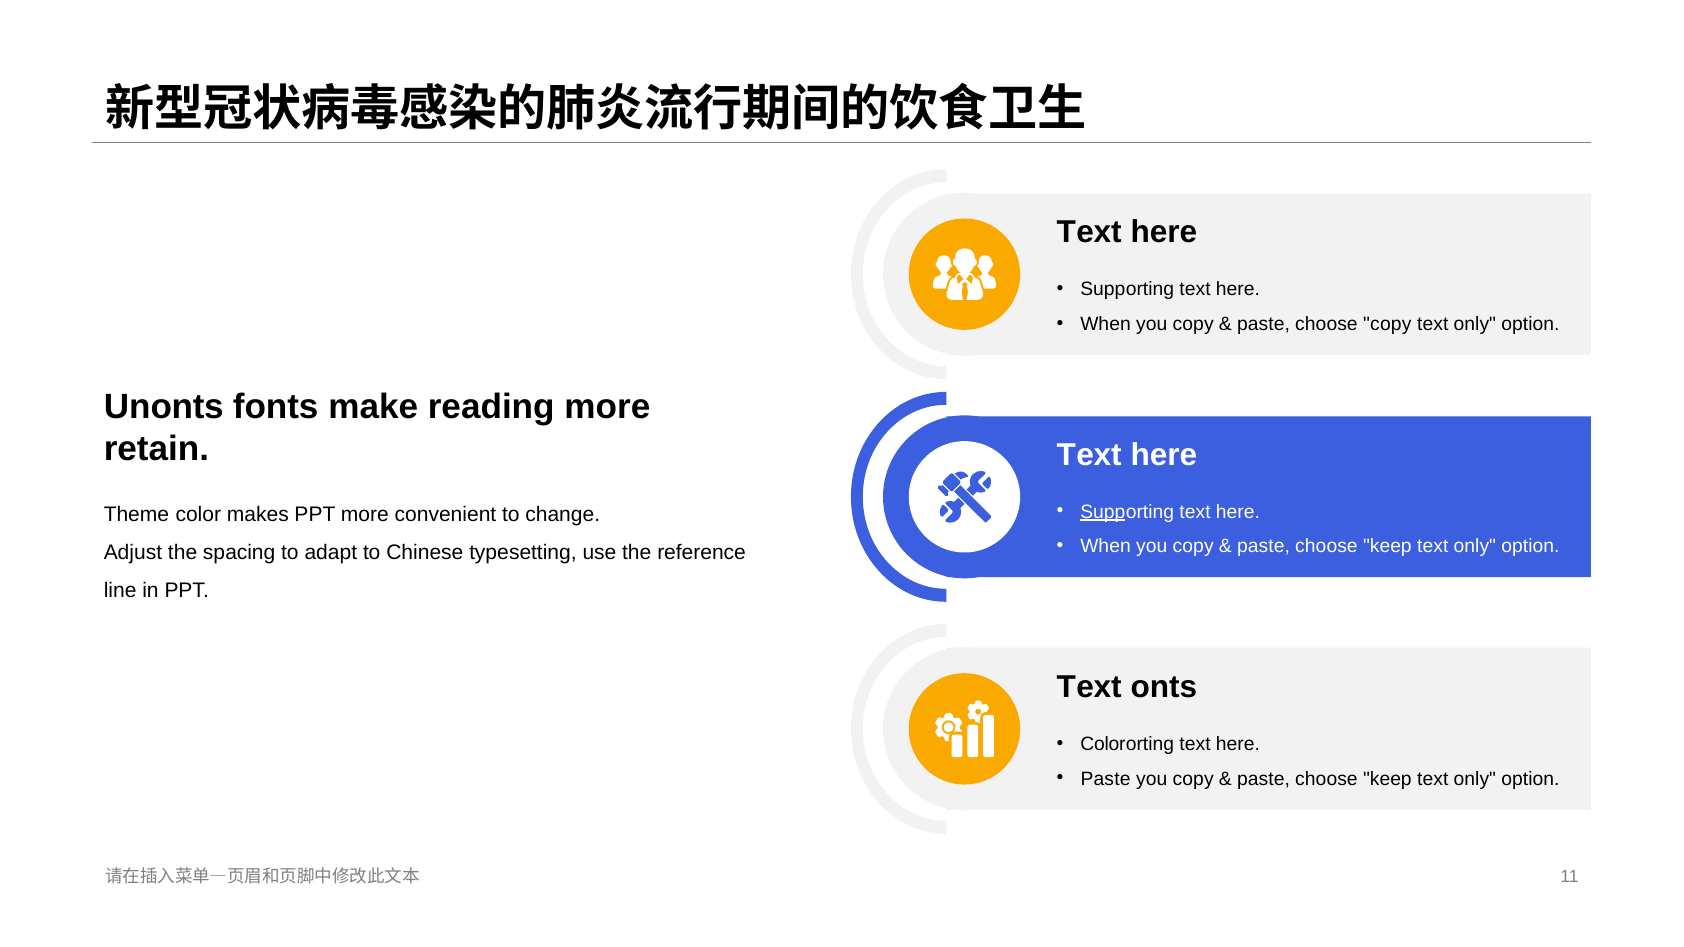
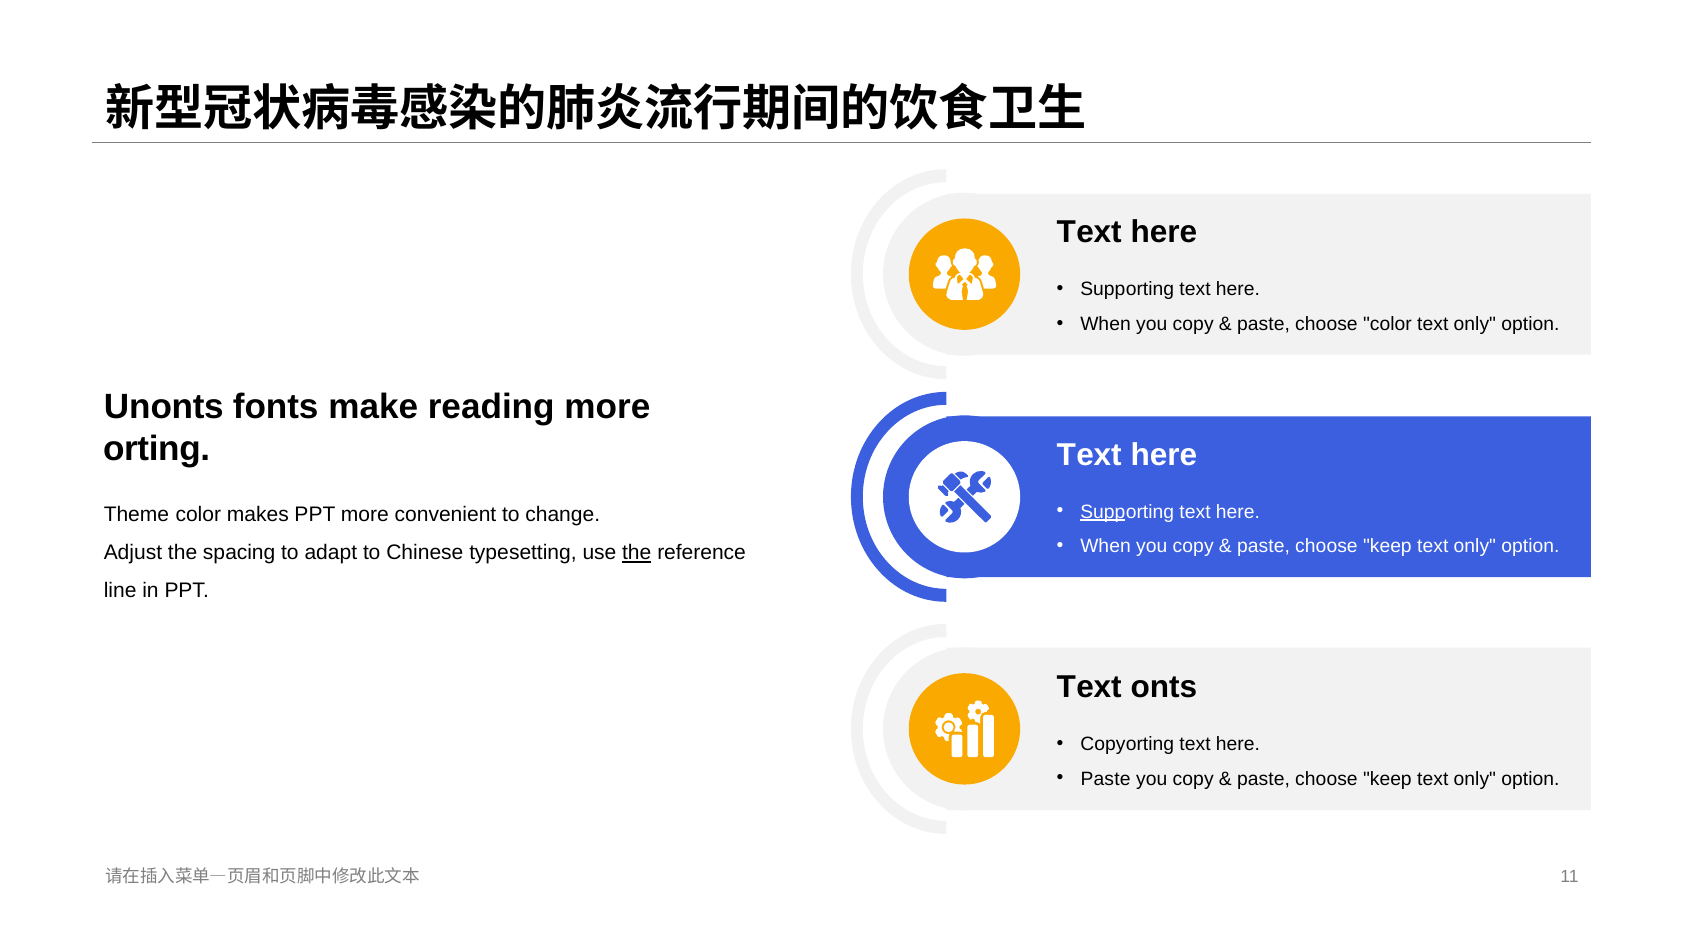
choose copy: copy -> color (1387, 324)
retain: retain -> orting (157, 449)
the underline: none -> present (637, 553)
Color: Color -> Copy (1103, 744)
